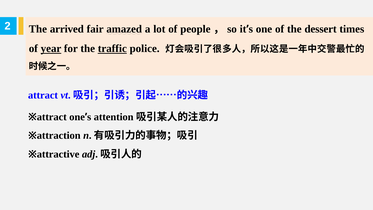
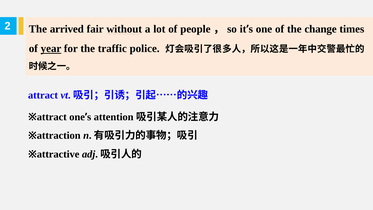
amazed: amazed -> without (124, 29)
dessert: dessert -> change (321, 29)
traffic underline: present -> none (112, 49)
